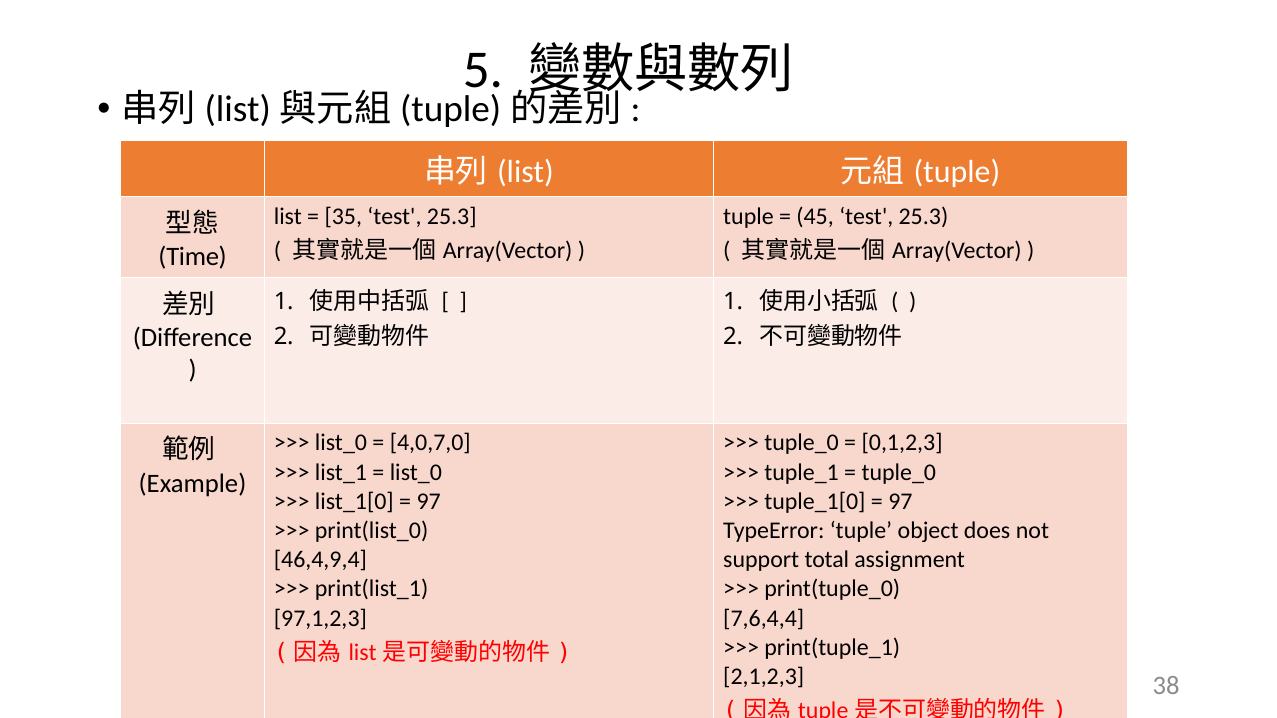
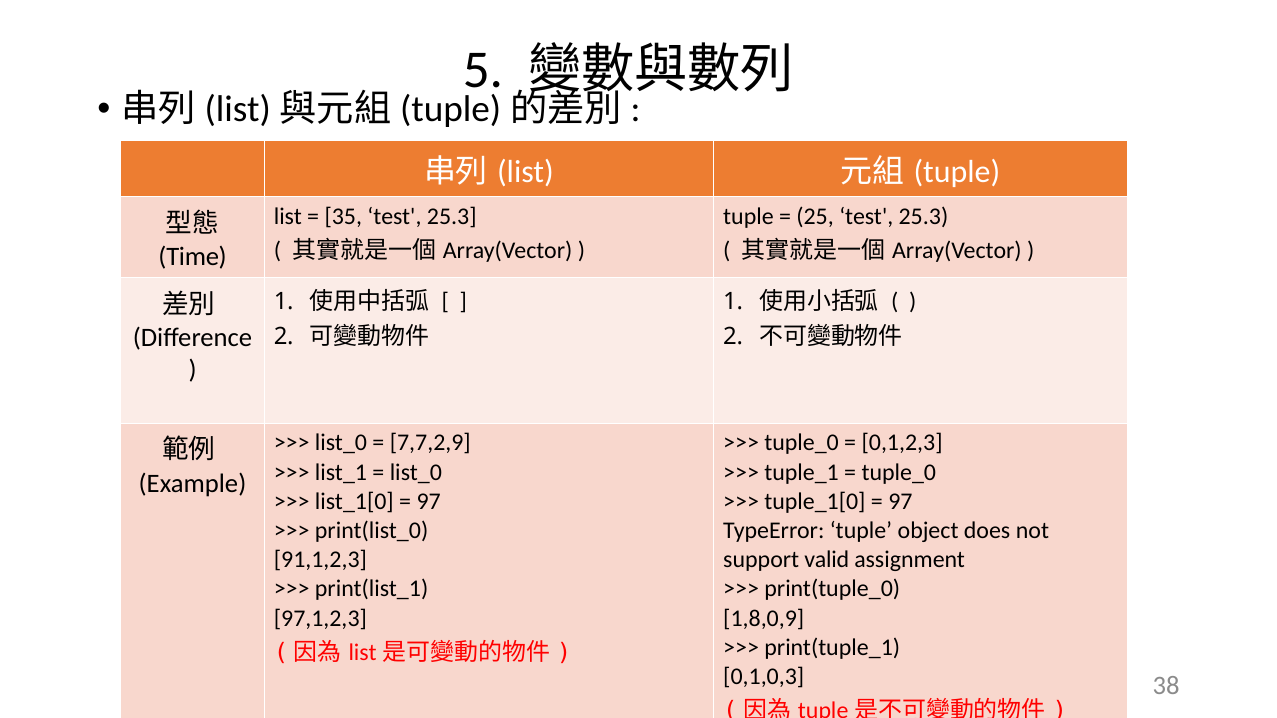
45: 45 -> 25 (815, 216)
4,0,7,0: 4,0,7,0 -> 7,7,2,9 (430, 443)
46,4,9,4: 46,4,9,4 -> 91,1,2,3 (320, 560)
total: total -> valid (827, 560)
7,6,4,4: 7,6,4,4 -> 1,8,0,9 (764, 618)
2,1,2,3: 2,1,2,3 -> 0,1,0,3 (764, 677)
